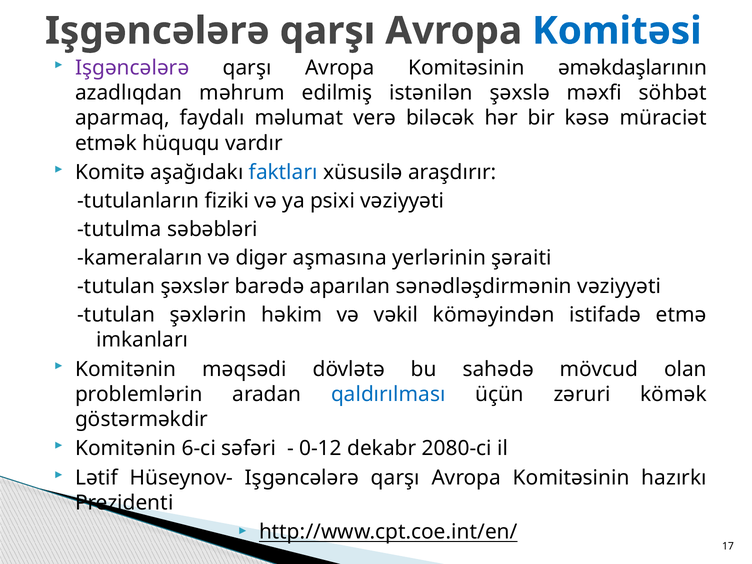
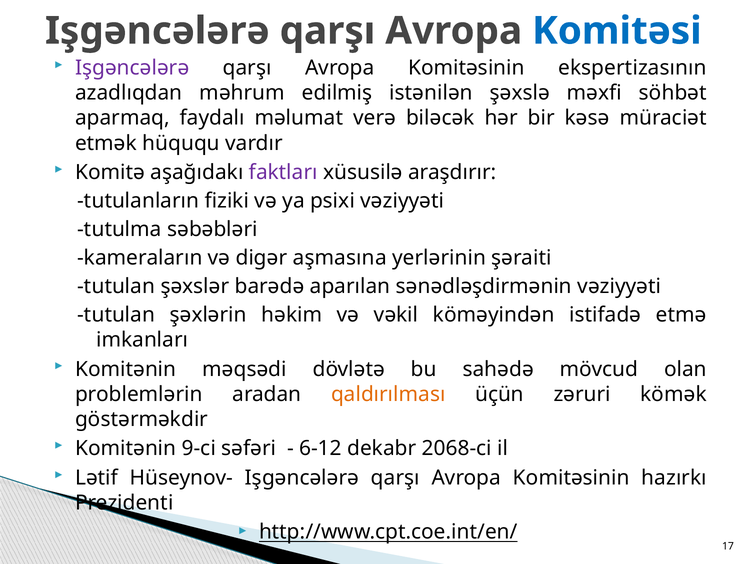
əməkdaşlarının: əməkdaşlarının -> ekspertizasının (632, 68)
faktları colour: blue -> purple (283, 172)
qaldırılması colour: blue -> orange (388, 394)
6-ci: 6-ci -> 9-ci (199, 449)
0-12: 0-12 -> 6-12 (321, 449)
2080-ci: 2080-ci -> 2068-ci (457, 449)
